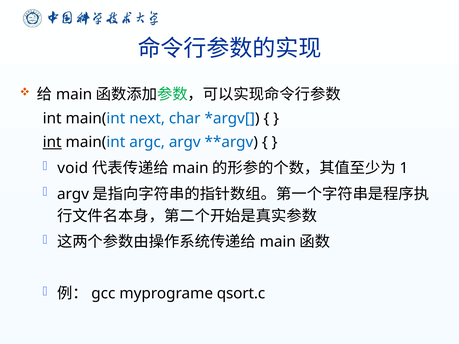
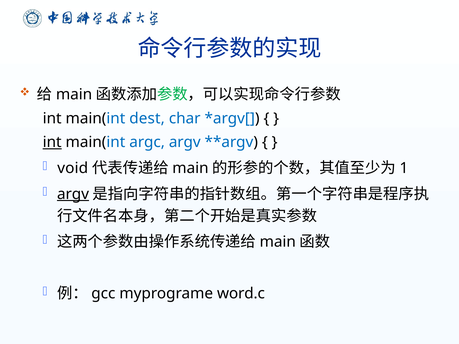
next: next -> dest (147, 118)
argv underline: none -> present (73, 194)
qsort.c: qsort.c -> word.c (241, 294)
